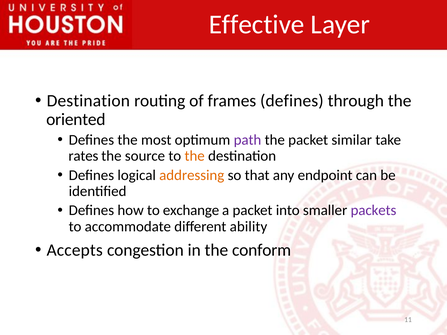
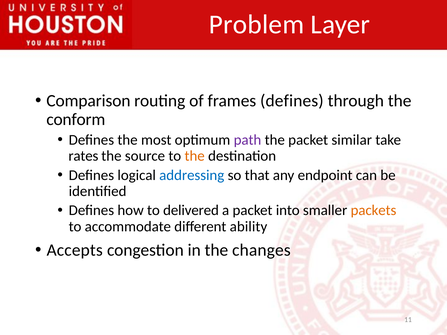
Effective: Effective -> Problem (256, 25)
Destination: Destination -> Comparison (88, 101)
oriented: oriented -> conform (76, 119)
addressing colour: orange -> blue (192, 175)
exchange: exchange -> delivered (191, 211)
packets colour: purple -> orange (374, 211)
conform: conform -> changes (261, 250)
